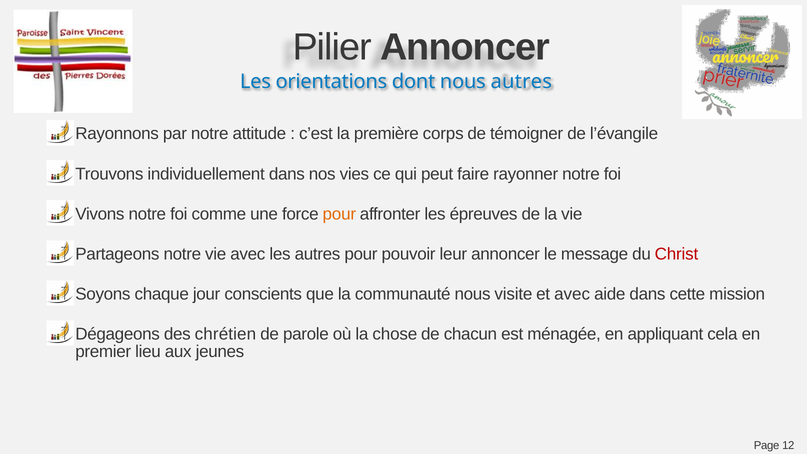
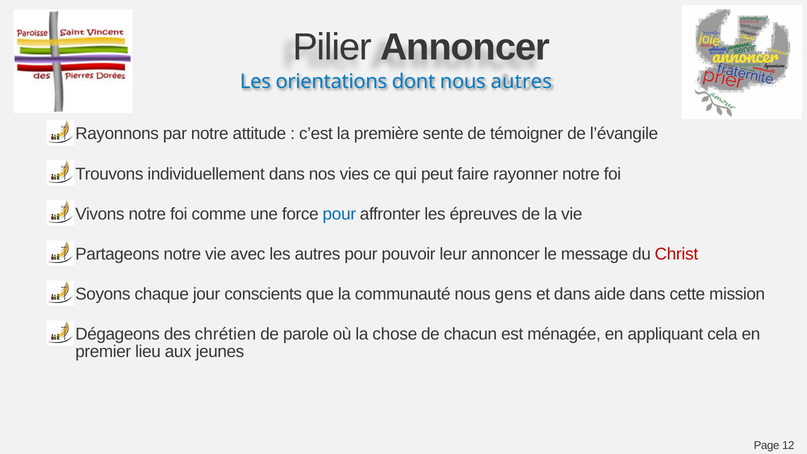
corps: corps -> sente (443, 134)
pour colour: orange -> blue (339, 214)
visite: visite -> gens (513, 294)
et avec: avec -> dans (572, 294)
